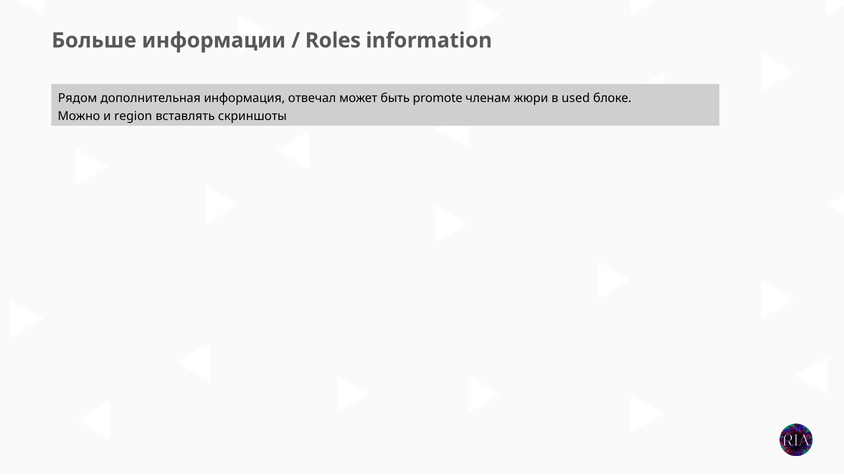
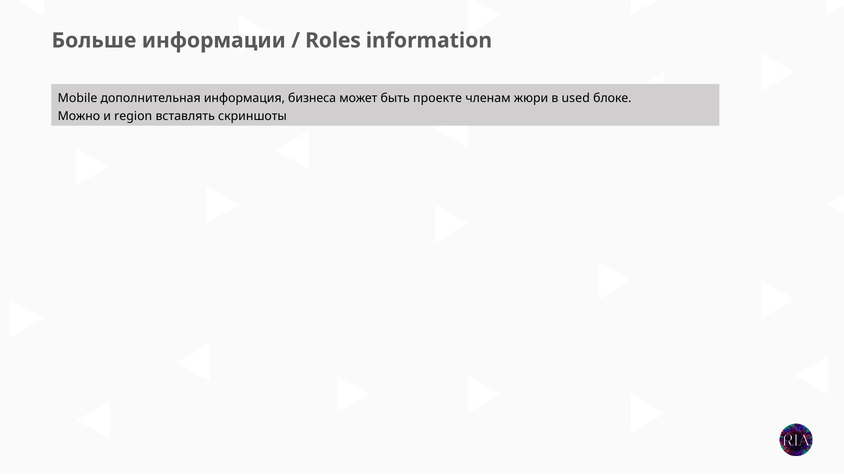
Рядом: Рядом -> Mobile (78, 98)
отвечал: отвечал -> бизнеса (312, 98)
promote: promote -> проекте (438, 98)
